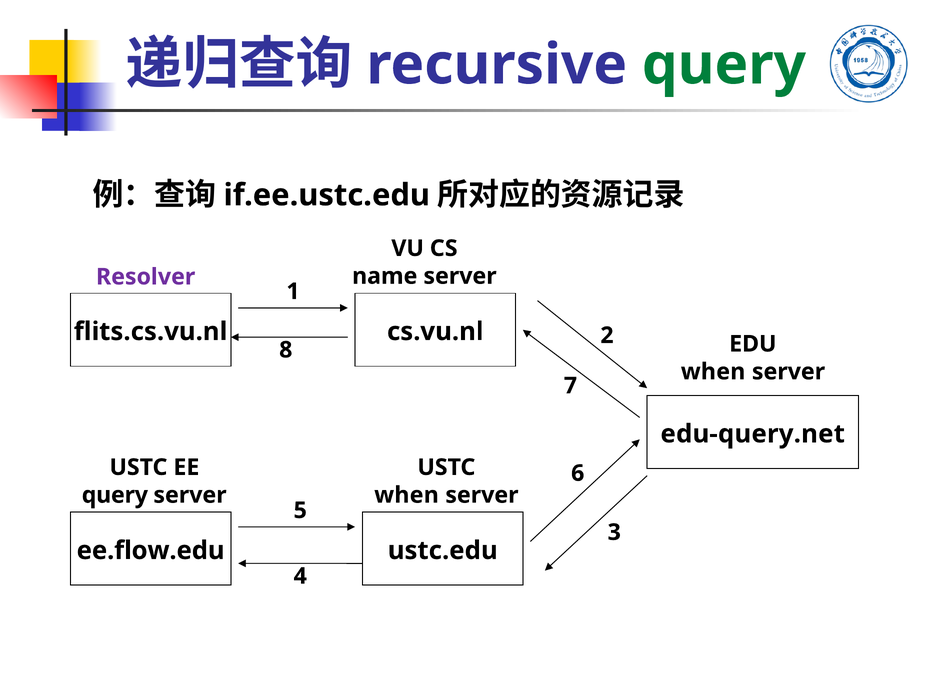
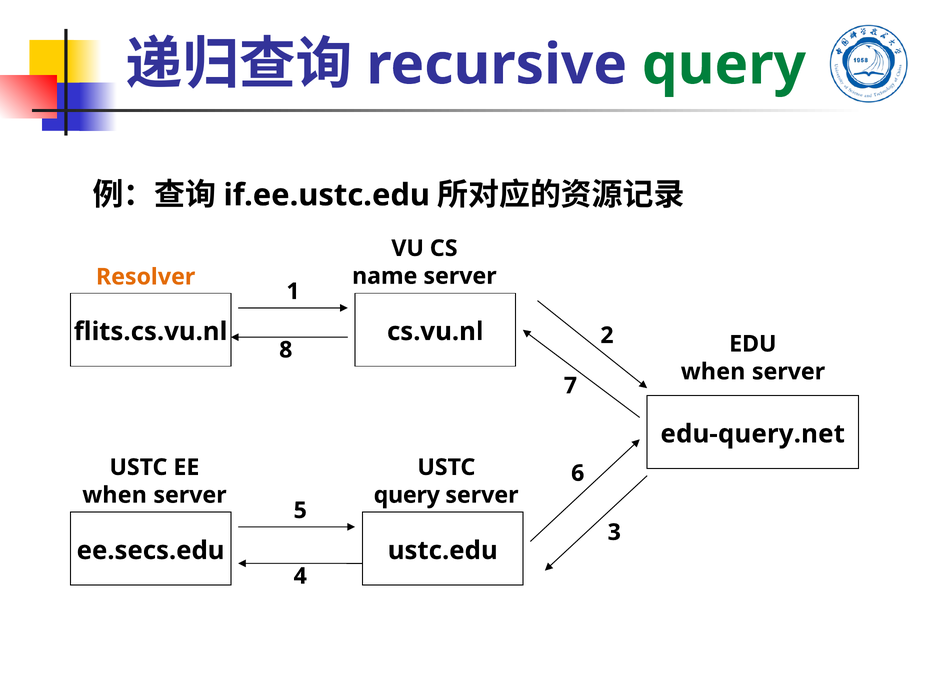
Resolver colour: purple -> orange (146, 277)
query: query -> when (115, 495)
when: when -> query (407, 495)
ee.flow.edu: ee.flow.edu -> ee.secs.edu (151, 551)
